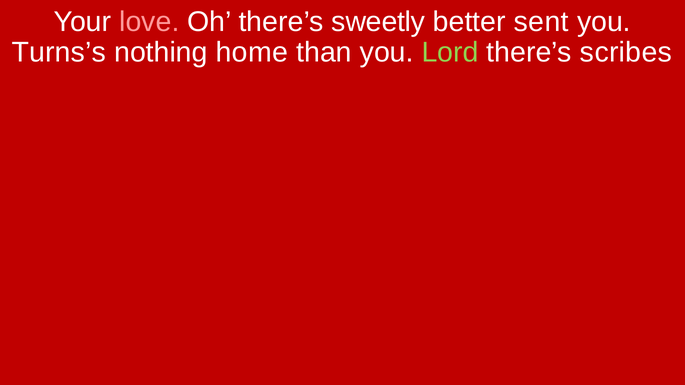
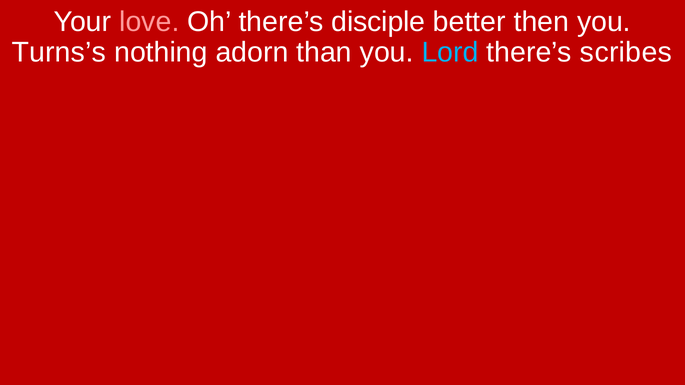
sweetly: sweetly -> disciple (378, 22)
sent: sent -> then (541, 22)
home: home -> adorn (252, 53)
Lord colour: light green -> light blue (450, 53)
